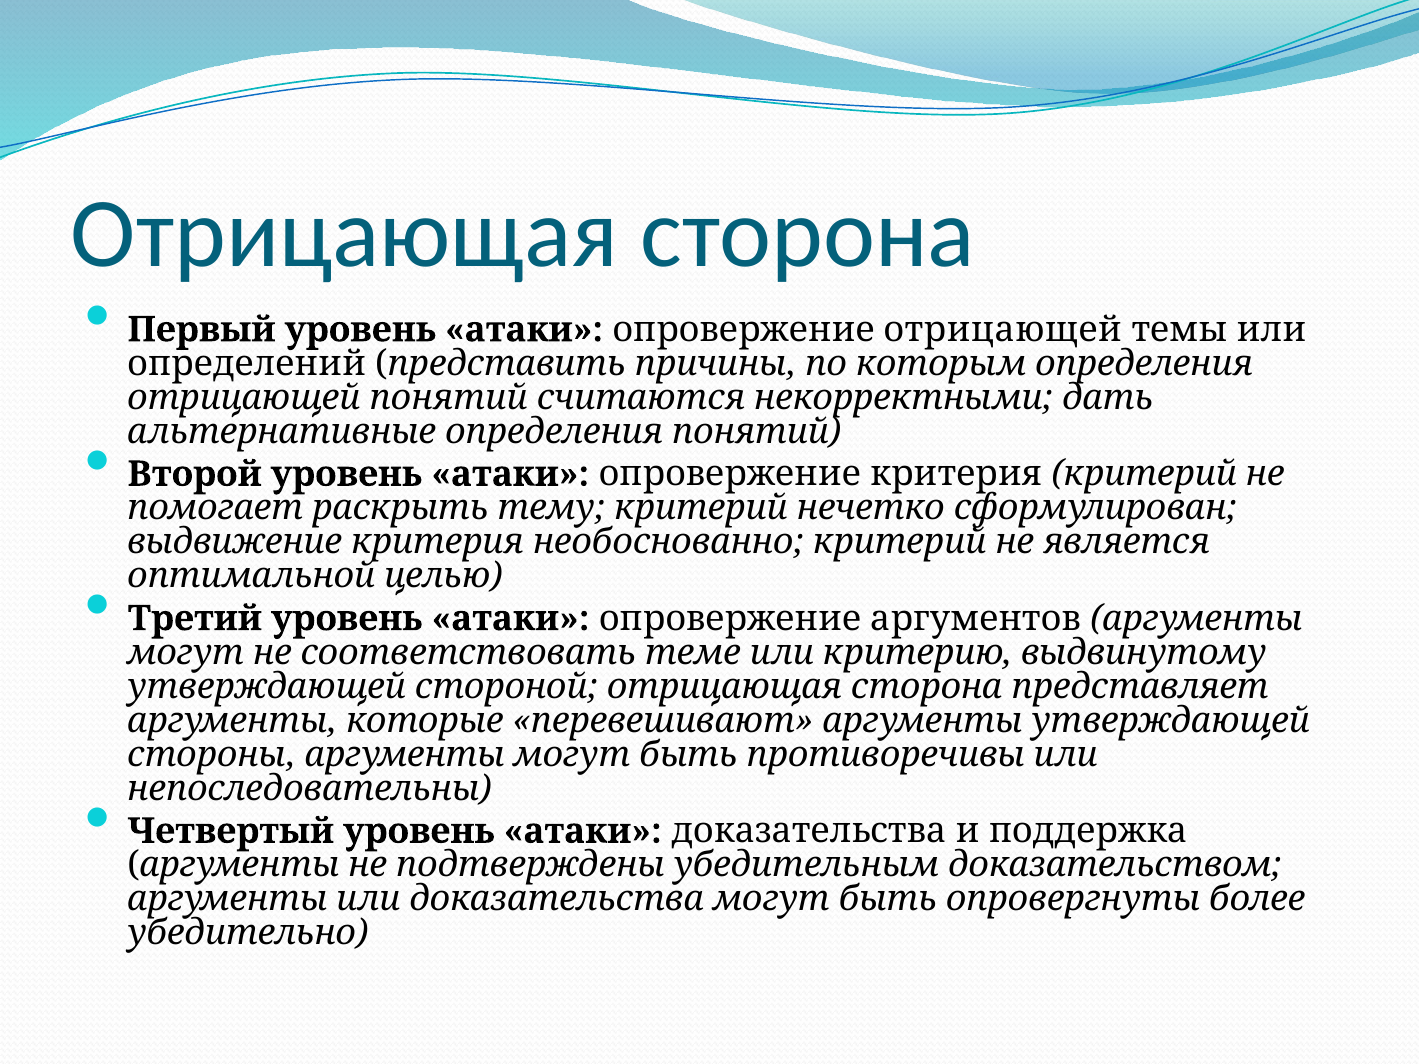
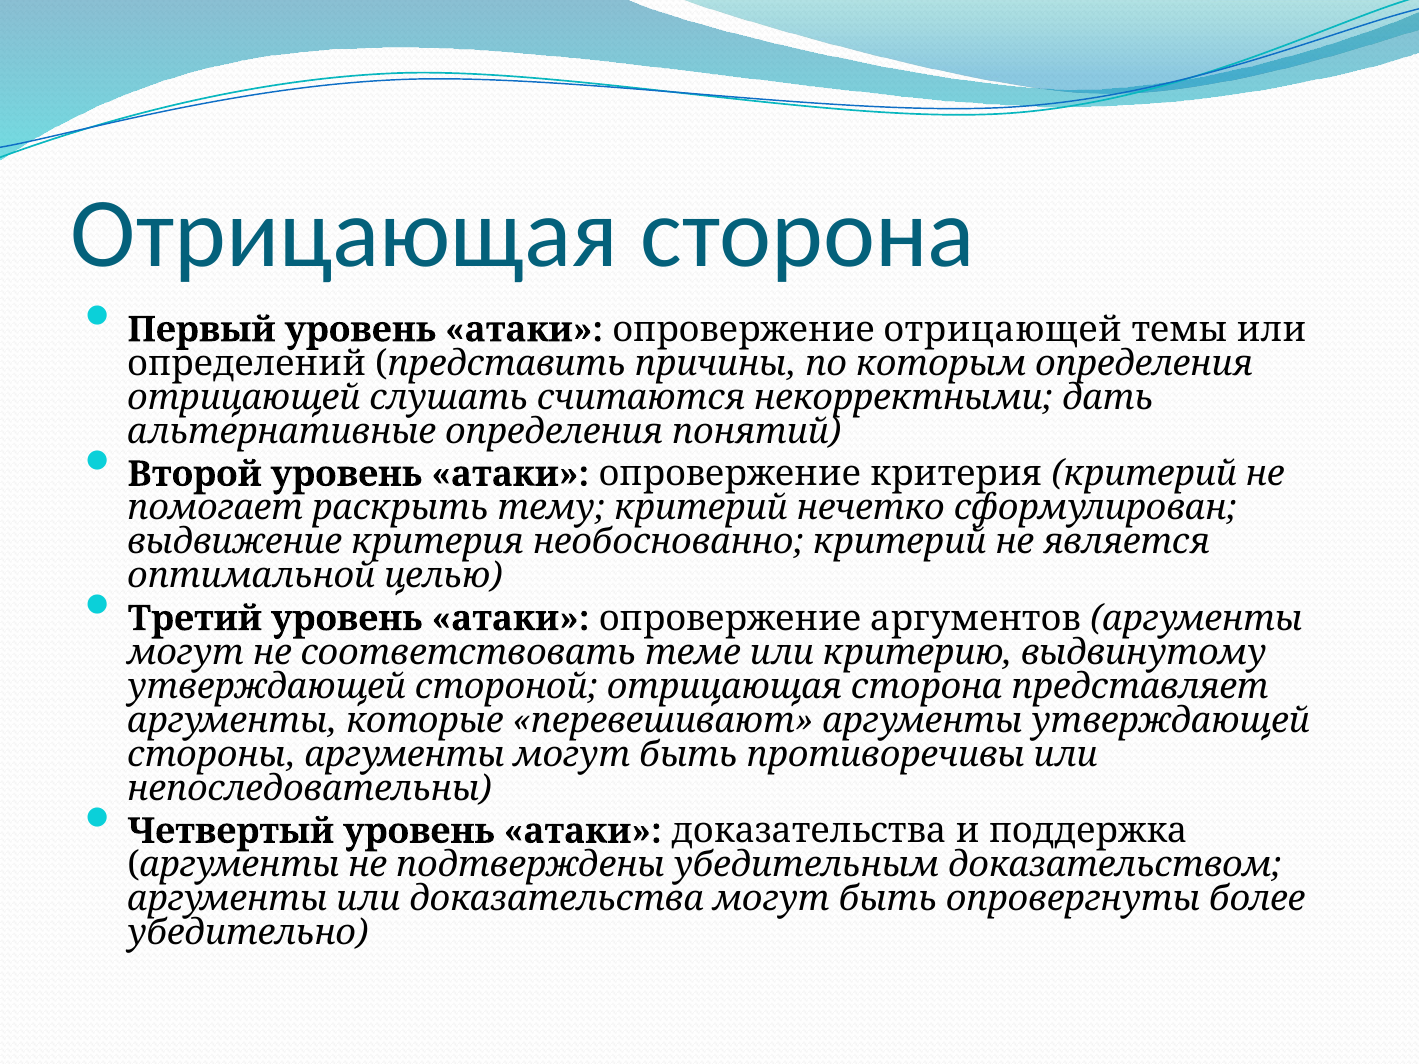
отрицающей понятий: понятий -> слушать (449, 398)
